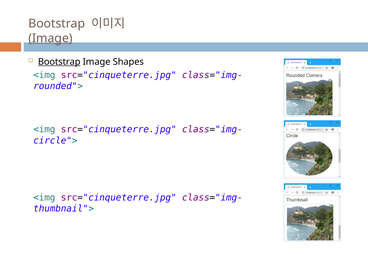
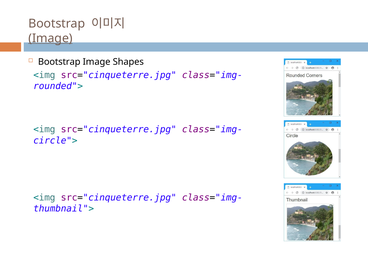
Bootstrap underline: present -> none (59, 62)
